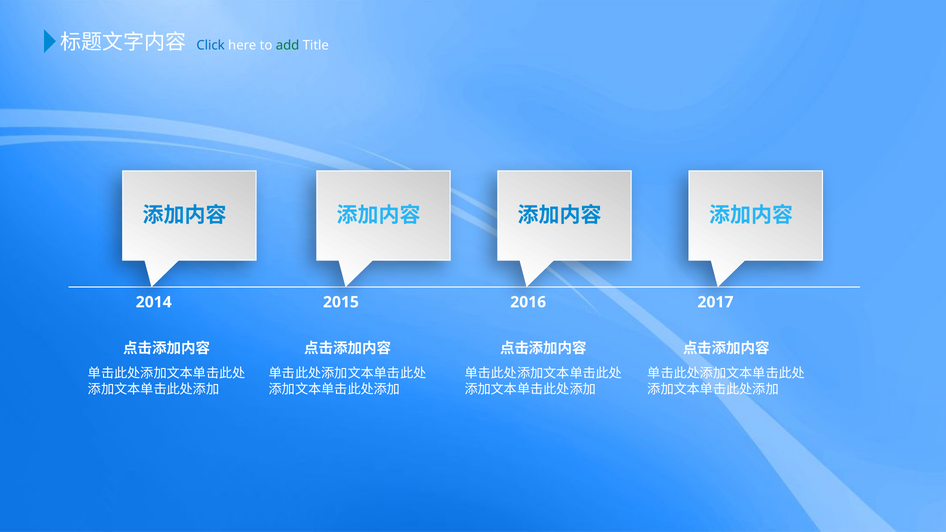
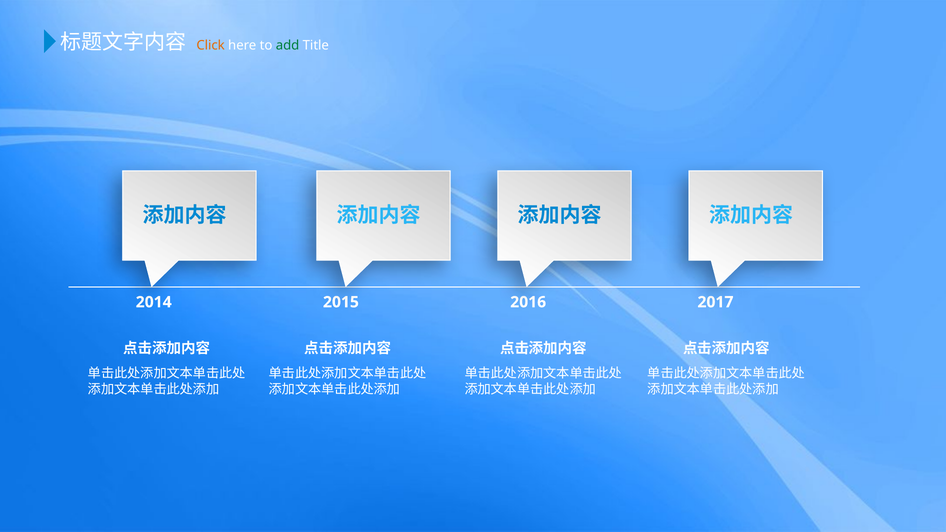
Click colour: blue -> orange (211, 46)
